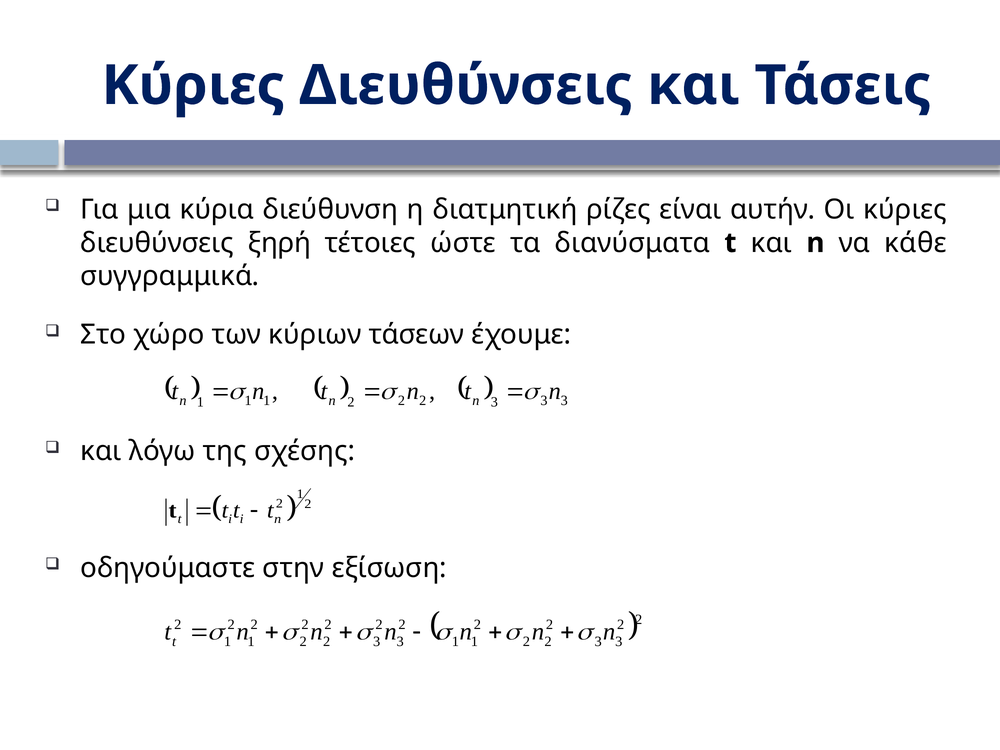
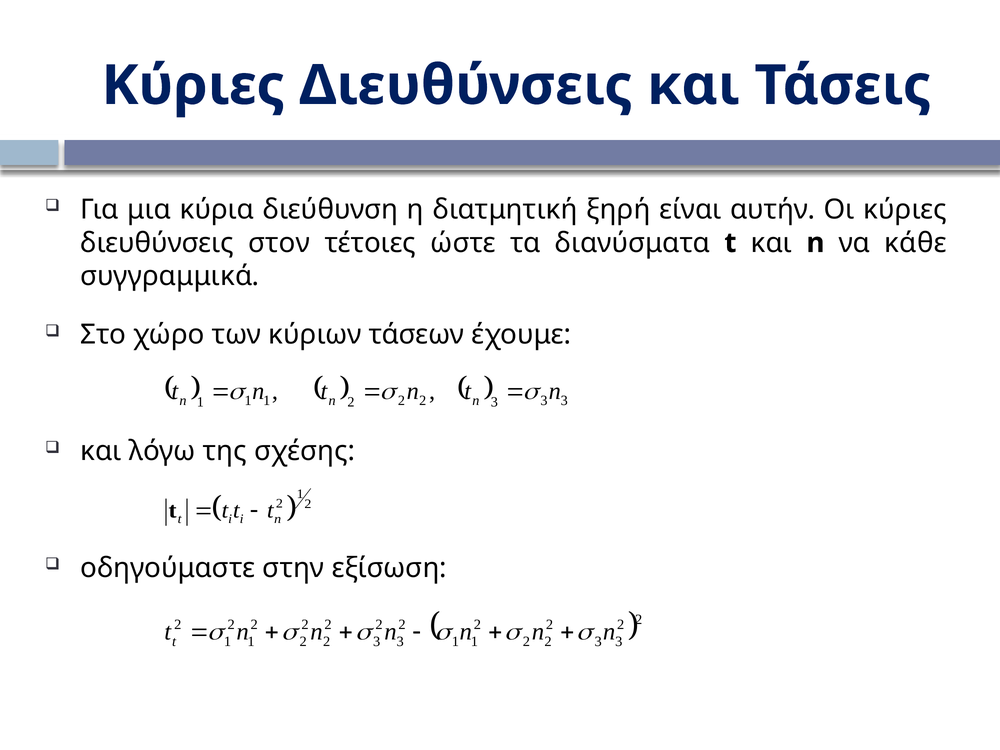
ρίζες: ρίζες -> ξηρή (618, 210)
ξηρή: ξηρή -> στον (279, 243)
